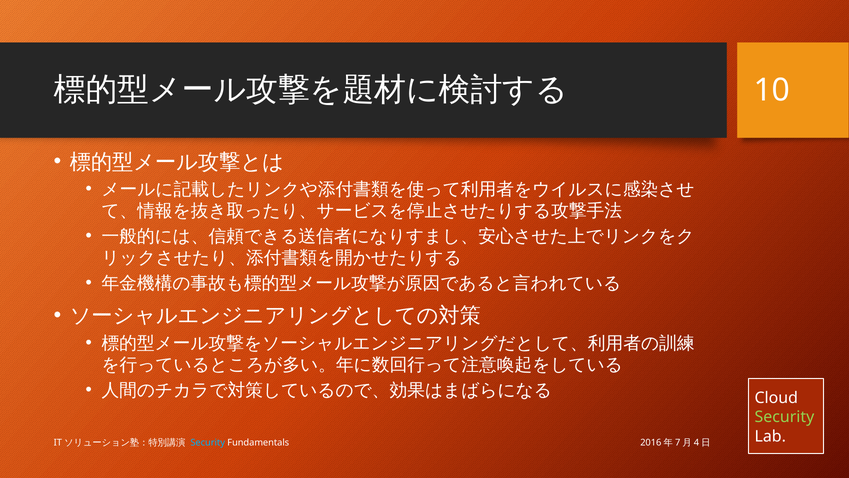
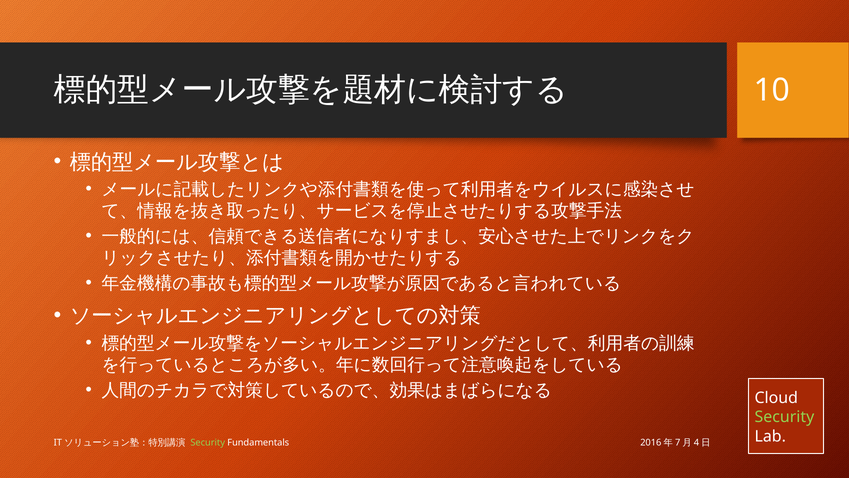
Security colour: light blue -> light green (208, 442)
